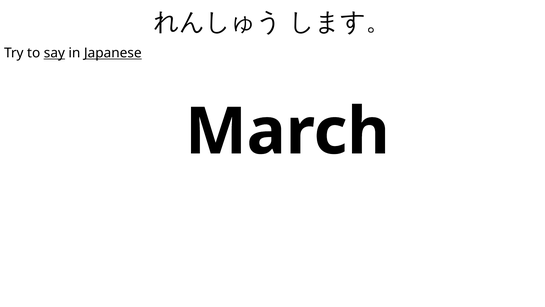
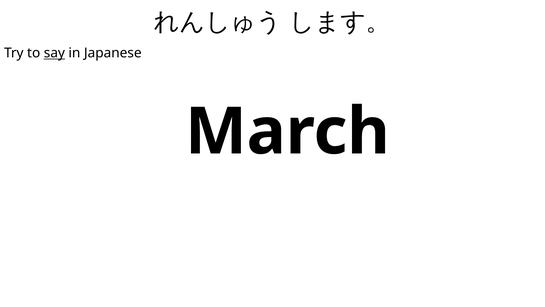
Japanese underline: present -> none (113, 53)
